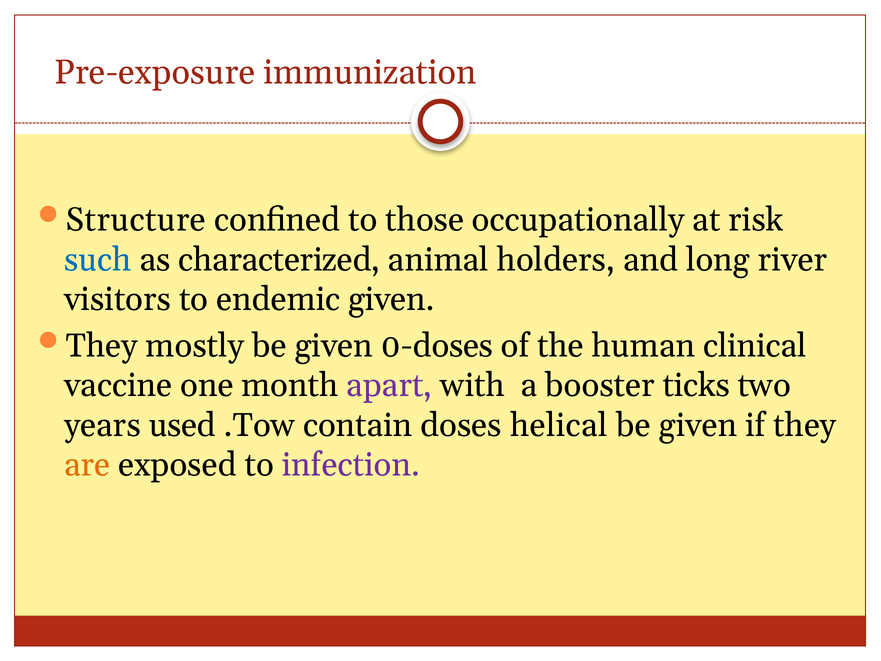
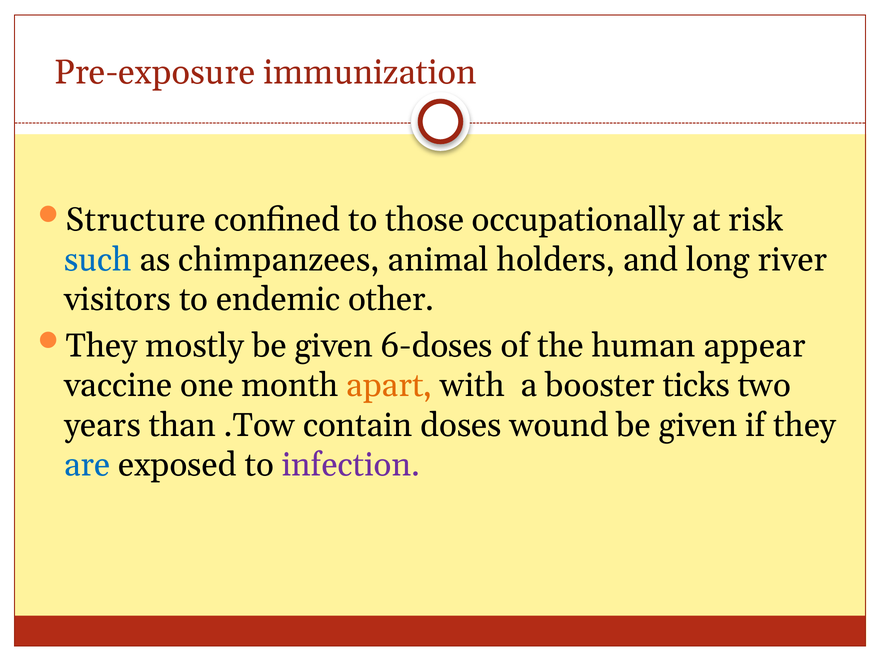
characterized: characterized -> chimpanzees (279, 260)
endemic given: given -> other (391, 299)
0-doses: 0-doses -> 6-doses (437, 346)
clinical: clinical -> appear (755, 346)
apart colour: purple -> orange (389, 385)
used: used -> than (182, 425)
helical: helical -> wound (559, 425)
are colour: orange -> blue (87, 465)
